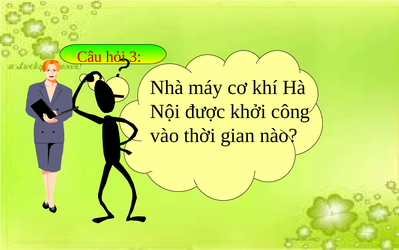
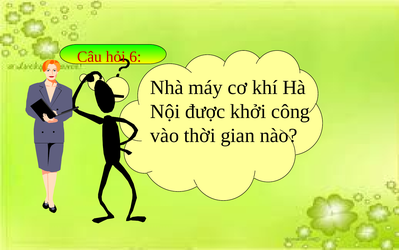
3: 3 -> 6 (136, 57)
